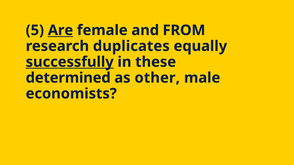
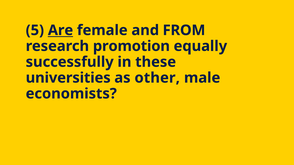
duplicates: duplicates -> promotion (131, 46)
successfully underline: present -> none (70, 62)
determined: determined -> universities (68, 78)
